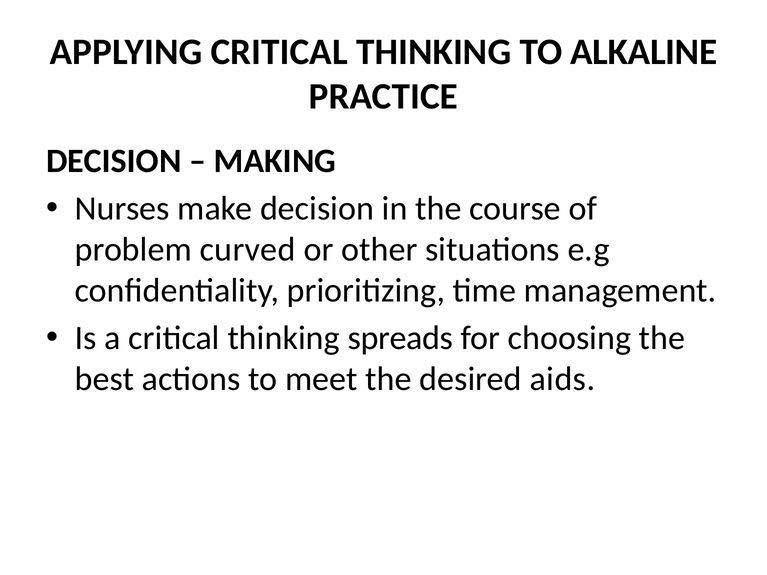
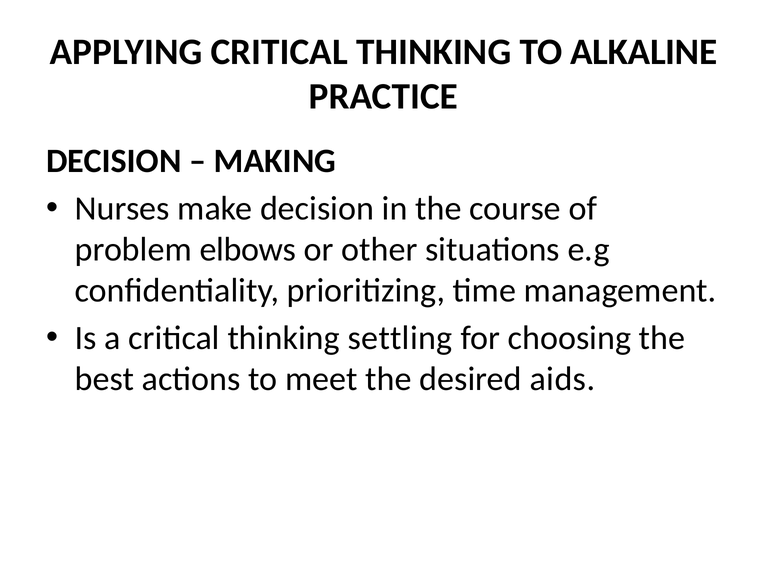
curved: curved -> elbows (248, 250)
spreads: spreads -> settling (400, 338)
